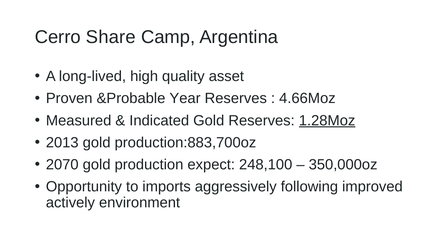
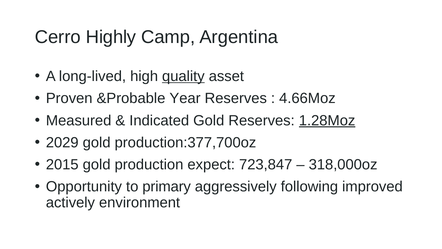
Share: Share -> Highly (111, 37)
quality underline: none -> present (183, 76)
2013: 2013 -> 2029 (62, 142)
production:883,700oz: production:883,700oz -> production:377,700oz (185, 142)
2070: 2070 -> 2015 (62, 164)
248,100: 248,100 -> 723,847 (266, 164)
350,000oz: 350,000oz -> 318,000oz (343, 164)
imports: imports -> primary (167, 187)
